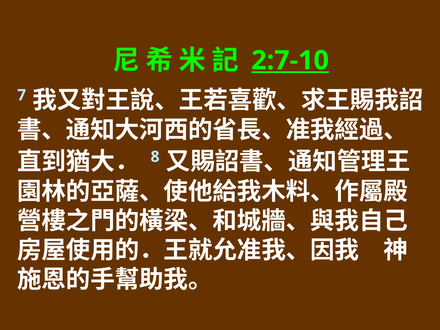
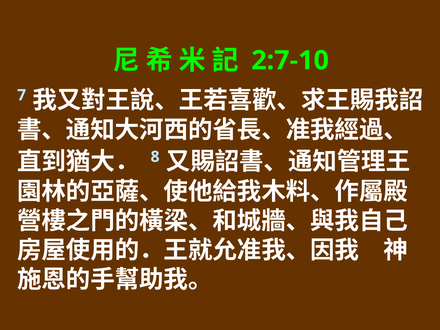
2:7-10 underline: present -> none (290, 61)
